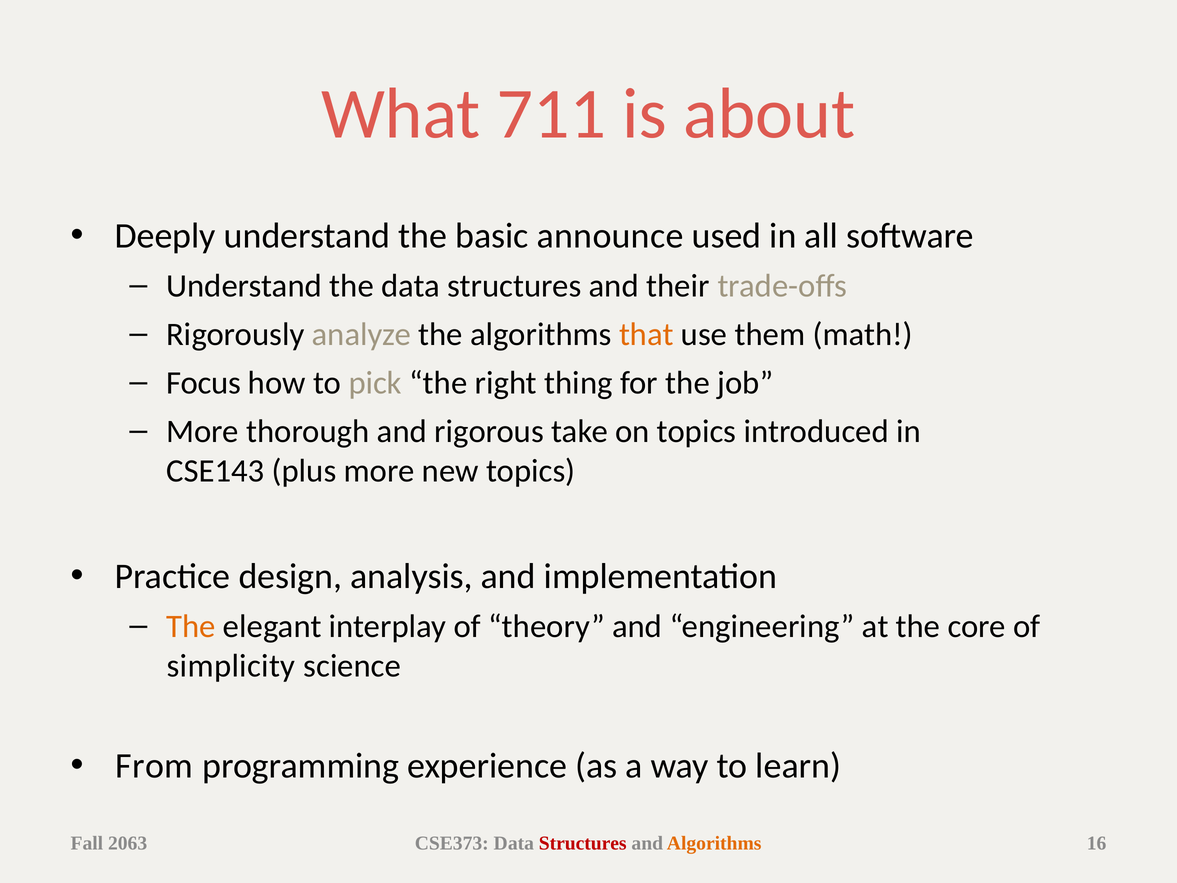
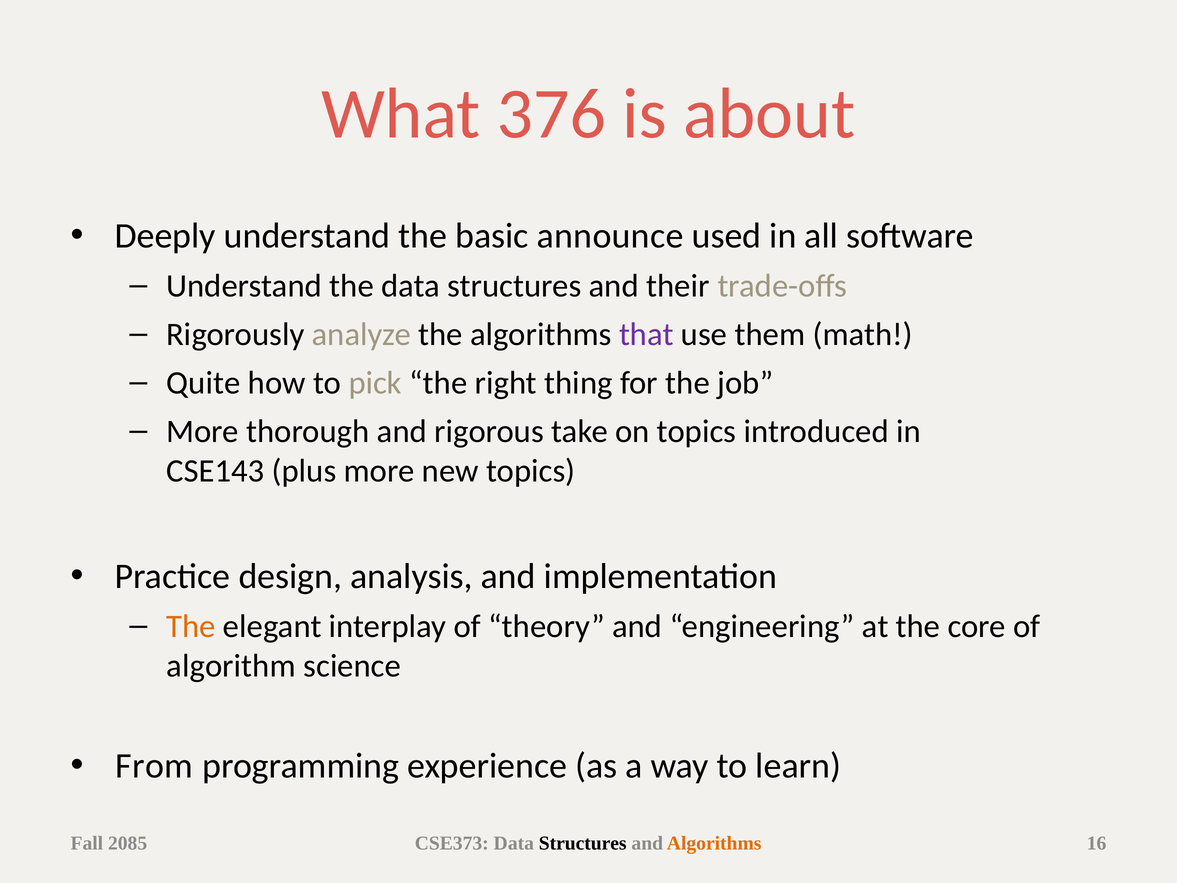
711: 711 -> 376 (551, 114)
that colour: orange -> purple (646, 335)
Focus: Focus -> Quite (203, 383)
simplicity: simplicity -> algorithm (231, 666)
2063: 2063 -> 2085 (128, 843)
Structures colour: red -> black (583, 843)
